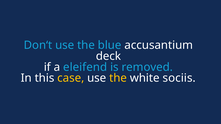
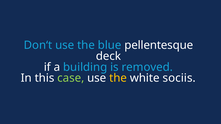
accusantium: accusantium -> pellentesque (159, 45)
eleifend: eleifend -> building (85, 67)
case colour: yellow -> light green (71, 78)
